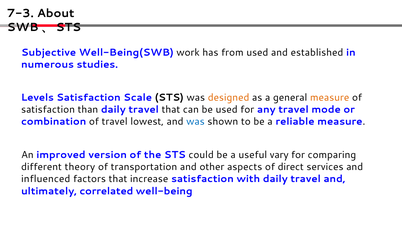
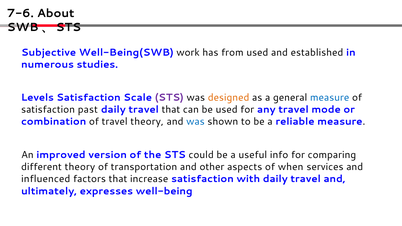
7-3: 7-3 -> 7-6 (20, 13)
STS colour: black -> purple (169, 98)
measure colour: orange -> blue (330, 98)
than: than -> past (88, 110)
travel lowest: lowest -> theory (147, 122)
vary: vary -> info (279, 155)
direct: direct -> when (291, 167)
correlated: correlated -> expresses (106, 191)
